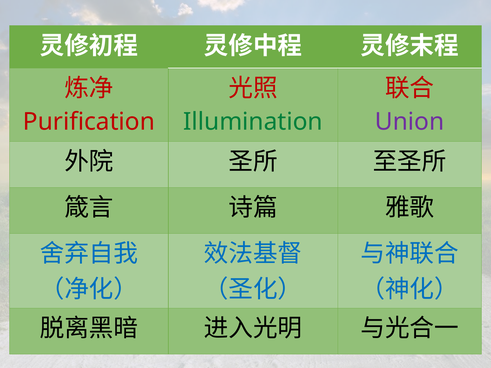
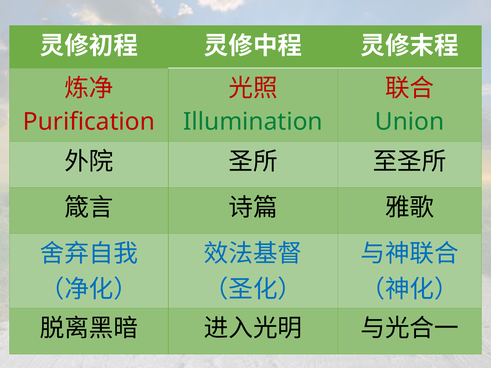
Union colour: purple -> green (410, 122)
